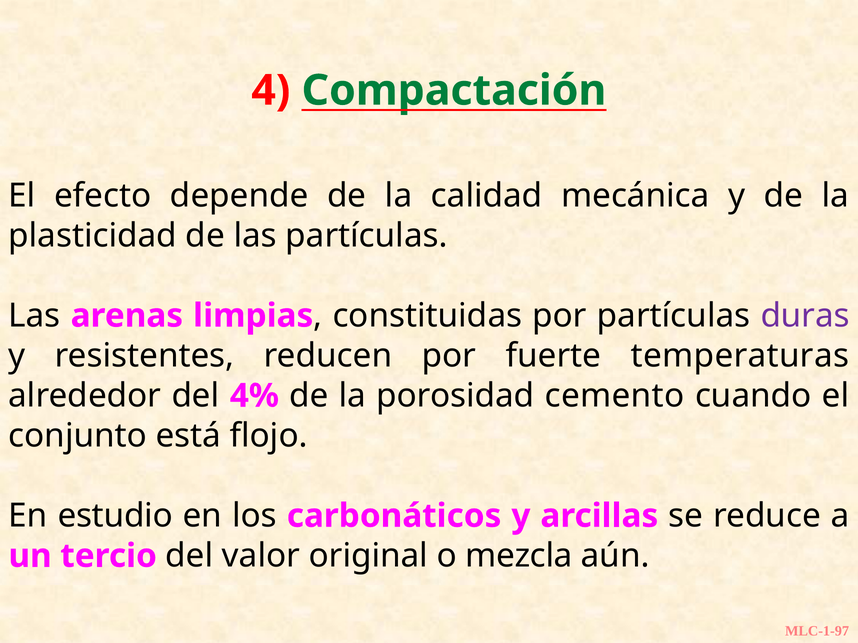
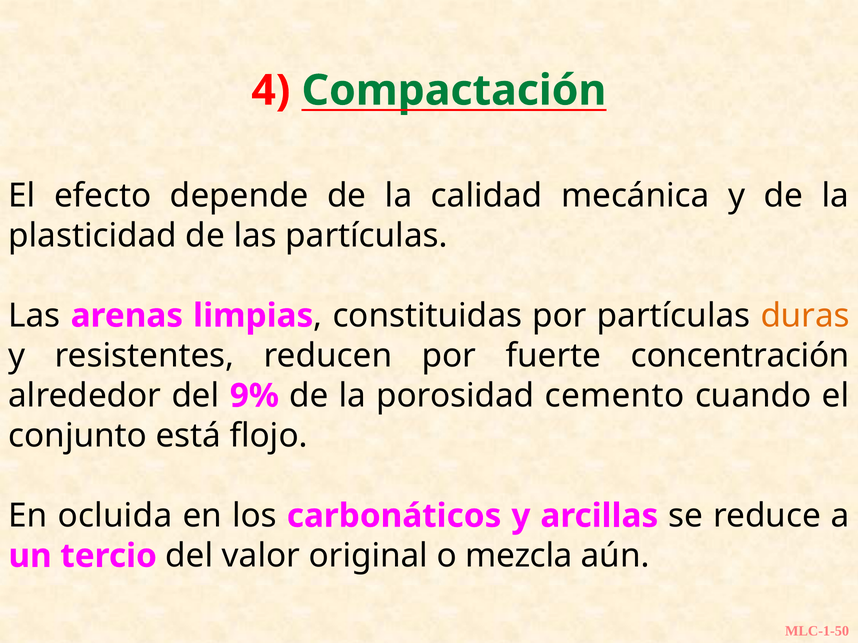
duras colour: purple -> orange (805, 316)
temperaturas: temperaturas -> concentración (740, 356)
4%: 4% -> 9% (254, 396)
estudio: estudio -> ocluida (115, 516)
MLC-1-97: MLC-1-97 -> MLC-1-50 (817, 631)
